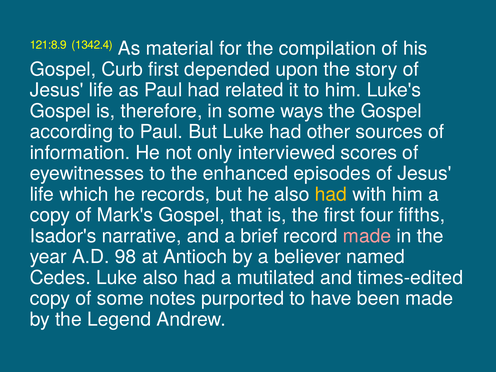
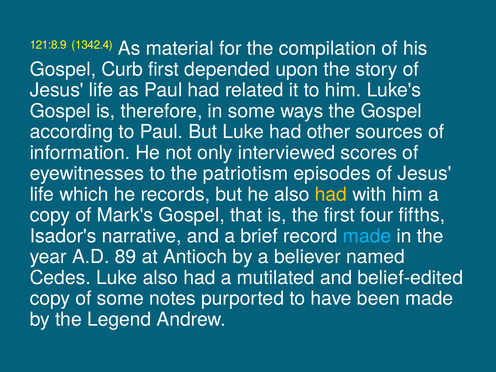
enhanced: enhanced -> patriotism (245, 173)
made colour: pink -> light blue (367, 236)
98: 98 -> 89 (126, 257)
times-edited: times-edited -> belief-edited (410, 278)
